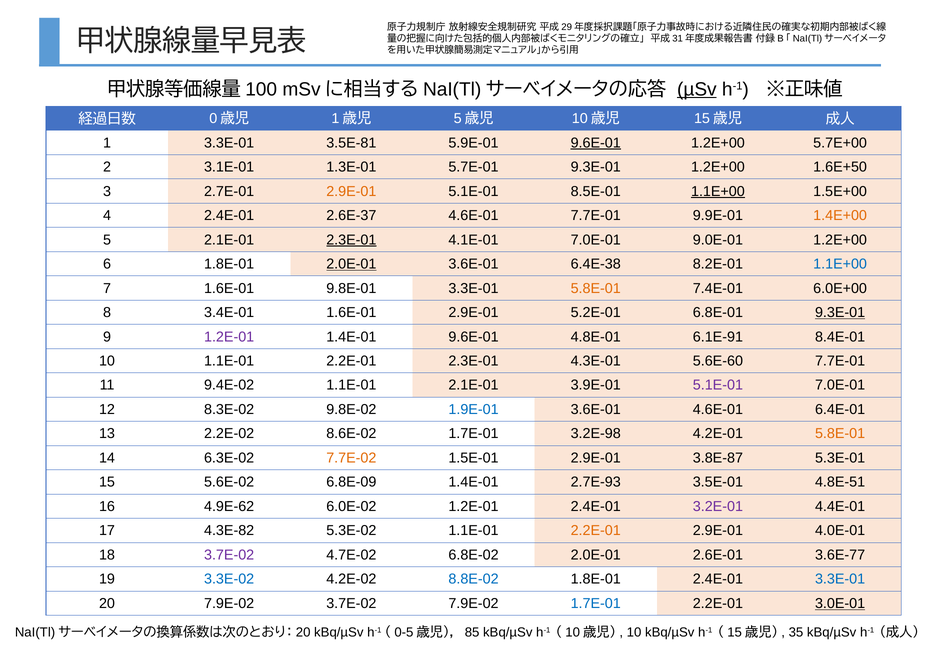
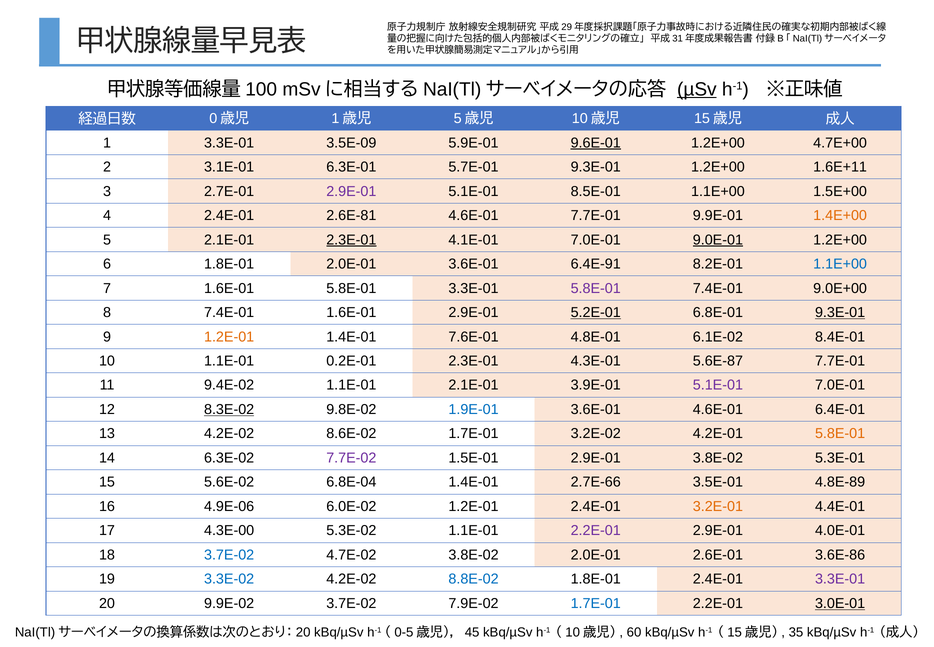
3.5E-81: 3.5E-81 -> 3.5E-09 (351, 143)
5.7E+00: 5.7E+00 -> 4.7E+00 (840, 143)
1.3E-01: 1.3E-01 -> 6.3E-01 (351, 167)
1.6E+50: 1.6E+50 -> 1.6E+11 (840, 167)
2.9E-01 colour: orange -> purple (351, 191)
1.1E+00 underline: present -> none (718, 191)
2.6E-37: 2.6E-37 -> 2.6E-81 (351, 215)
9.0E-01 underline: none -> present (718, 240)
2.0E-01 underline: present -> none (351, 264)
6.4E-38: 6.4E-38 -> 6.4E-91 (596, 264)
1.6E-01 9.8E-01: 9.8E-01 -> 5.8E-01 (351, 288)
5.8E-01 colour: orange -> purple (596, 288)
6.0E+00: 6.0E+00 -> 9.0E+00 (840, 288)
8 3.4E-01: 3.4E-01 -> 7.4E-01 (229, 312)
5.2E-01 underline: none -> present (596, 312)
1.2E-01 colour: purple -> orange (229, 337)
1.4E-01 9.6E-01: 9.6E-01 -> 7.6E-01 (474, 337)
6.1E-91: 6.1E-91 -> 6.1E-02 (718, 337)
10 1.1E-01 2.2E-01: 2.2E-01 -> 0.2E-01 (351, 361)
5.6E-60: 5.6E-60 -> 5.6E-87 (718, 361)
8.3E-02 underline: none -> present (229, 409)
13 2.2E-02: 2.2E-02 -> 4.2E-02 (229, 433)
3.2E-98: 3.2E-98 -> 3.2E-02 (596, 433)
7.7E-02 colour: orange -> purple (351, 458)
2.9E-01 3.8E-87: 3.8E-87 -> 3.8E-02 (718, 458)
6.8E-09: 6.8E-09 -> 6.8E-04 (351, 482)
2.7E-93: 2.7E-93 -> 2.7E-66 (596, 482)
4.8E-51: 4.8E-51 -> 4.8E-89 (840, 482)
4.9E-62: 4.9E-62 -> 4.9E-06 (229, 506)
3.2E-01 colour: purple -> orange (718, 506)
4.3E-82: 4.3E-82 -> 4.3E-00 (229, 530)
2.2E-01 colour: orange -> purple (596, 530)
3.7E-02 colour: purple -> blue (229, 555)
4.7E-02 6.8E-02: 6.8E-02 -> 3.8E-02 (474, 555)
3.6E-77: 3.6E-77 -> 3.6E-86 (840, 555)
3.3E-01 colour: blue -> purple (840, 579)
20 7.9E-02: 7.9E-02 -> 9.9E-02 (229, 603)
85: 85 -> 45 (472, 632)
10: 10 -> 60 (634, 632)
